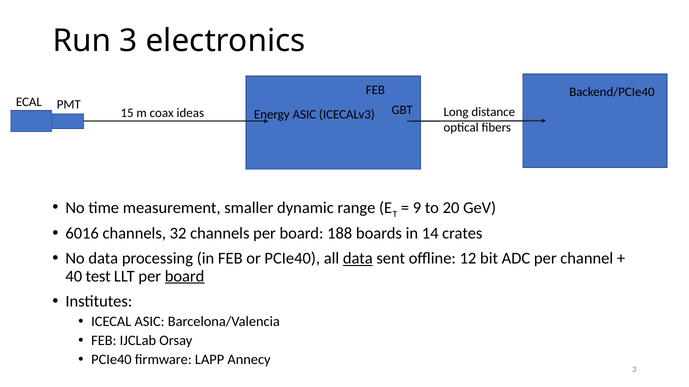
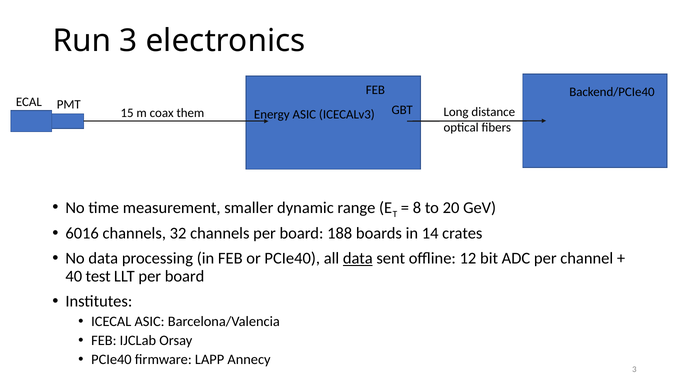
ideas: ideas -> them (190, 113)
9: 9 -> 8 (417, 208)
board underline: present -> none (185, 277)
